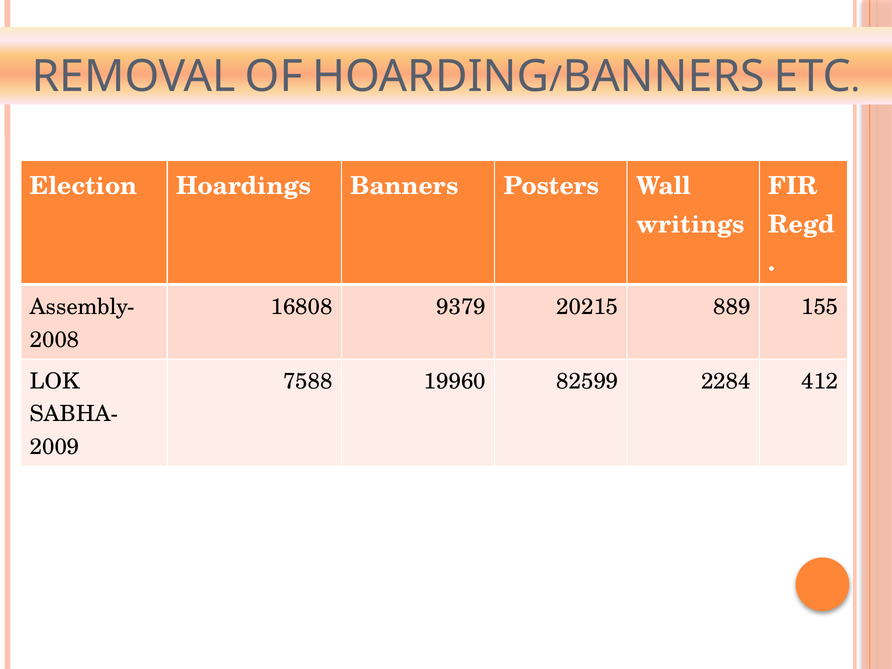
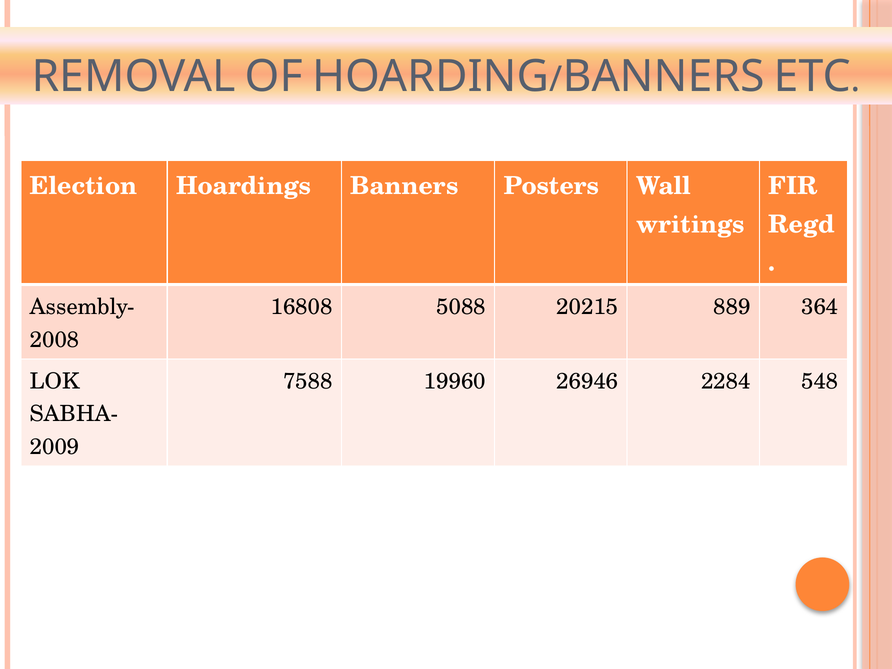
9379: 9379 -> 5088 (461, 307)
155: 155 -> 364 (820, 307)
82599: 82599 -> 26946 (587, 381)
412: 412 -> 548 (820, 381)
